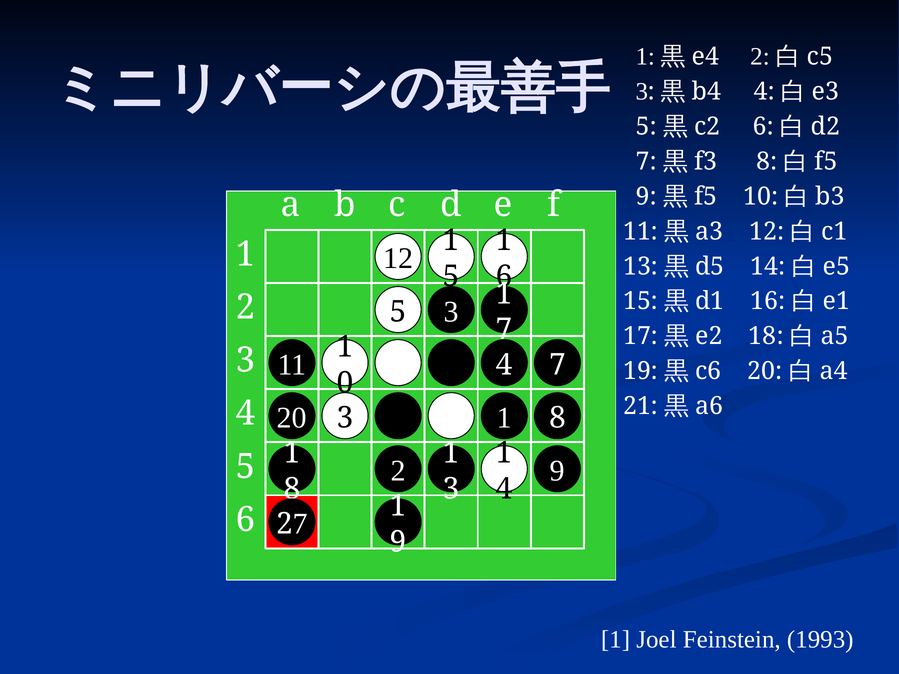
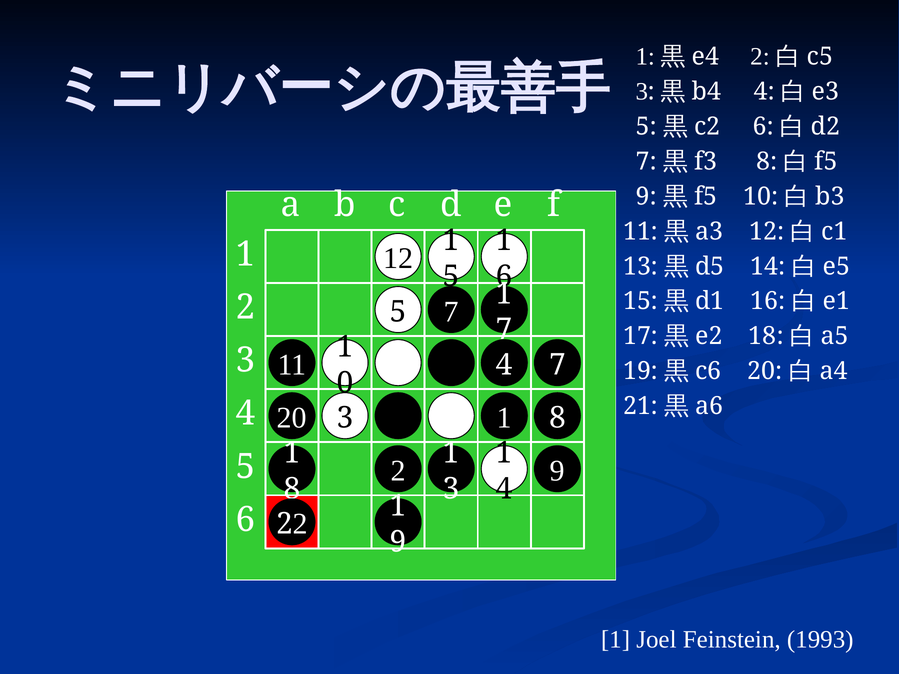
5 3: 3 -> 7 (451, 312)
2 7: 7 -> 2 (300, 524)
